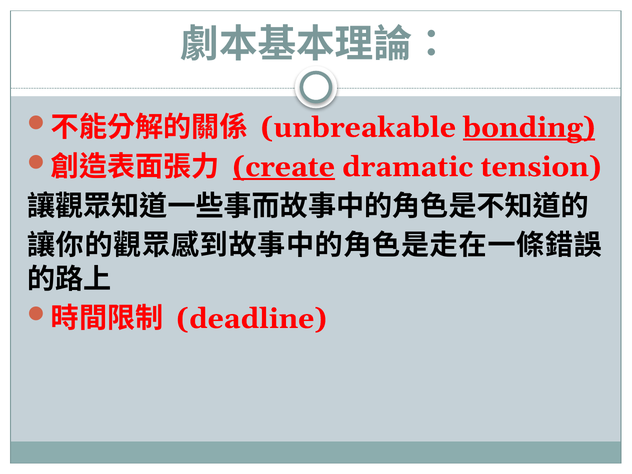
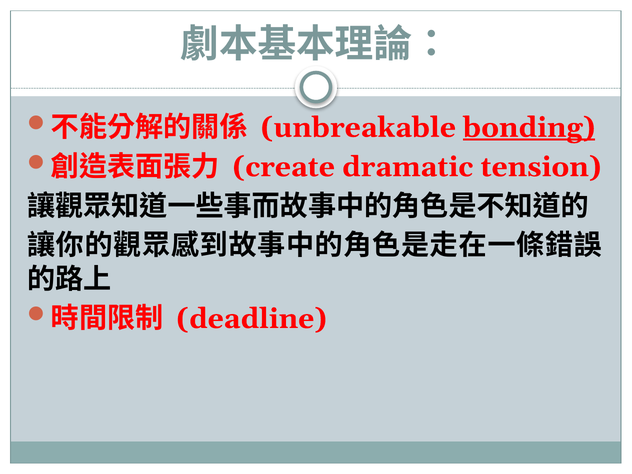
create underline: present -> none (284, 167)
